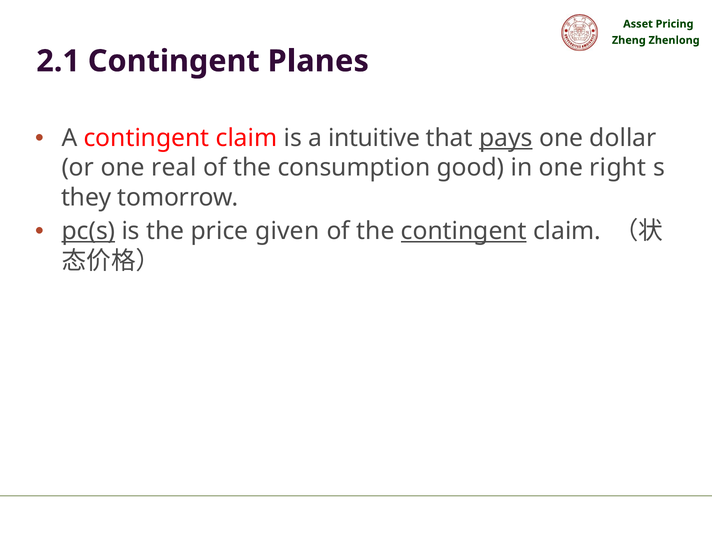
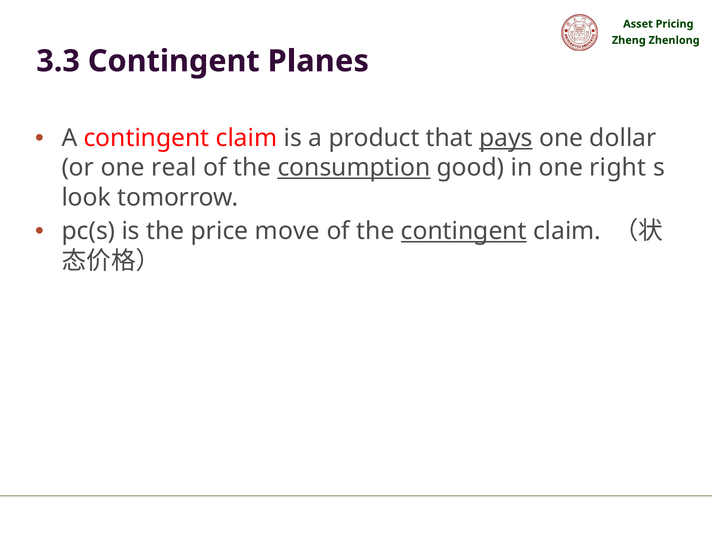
2.1: 2.1 -> 3.3 (58, 61)
intuitive: intuitive -> product (374, 138)
consumption underline: none -> present (354, 168)
they: they -> look (86, 197)
pc(s underline: present -> none (88, 231)
given: given -> move (287, 231)
